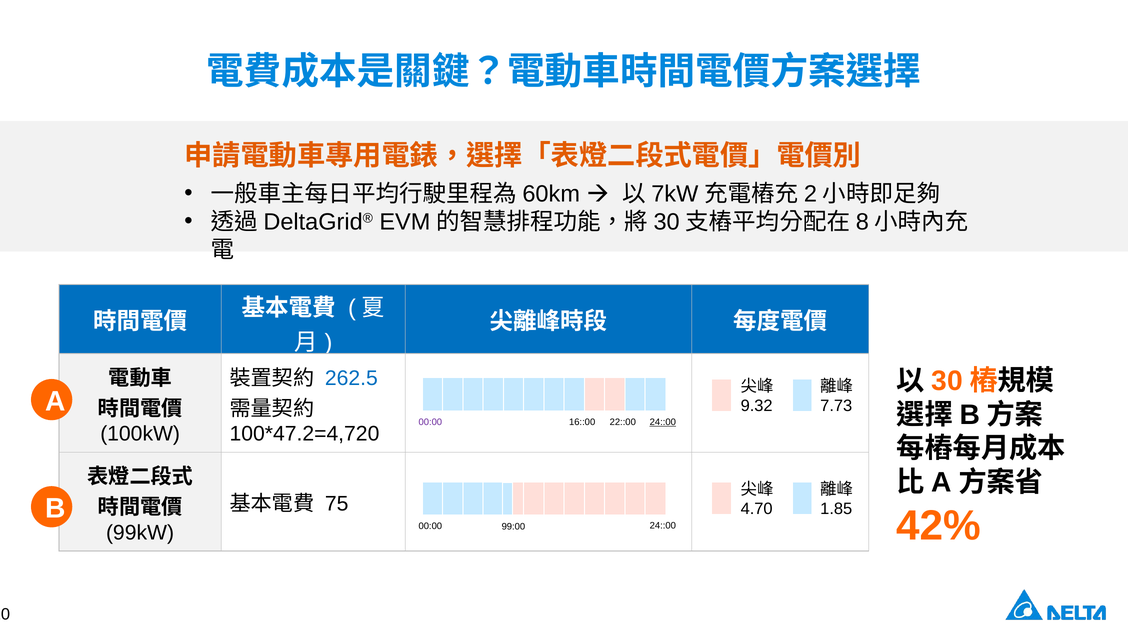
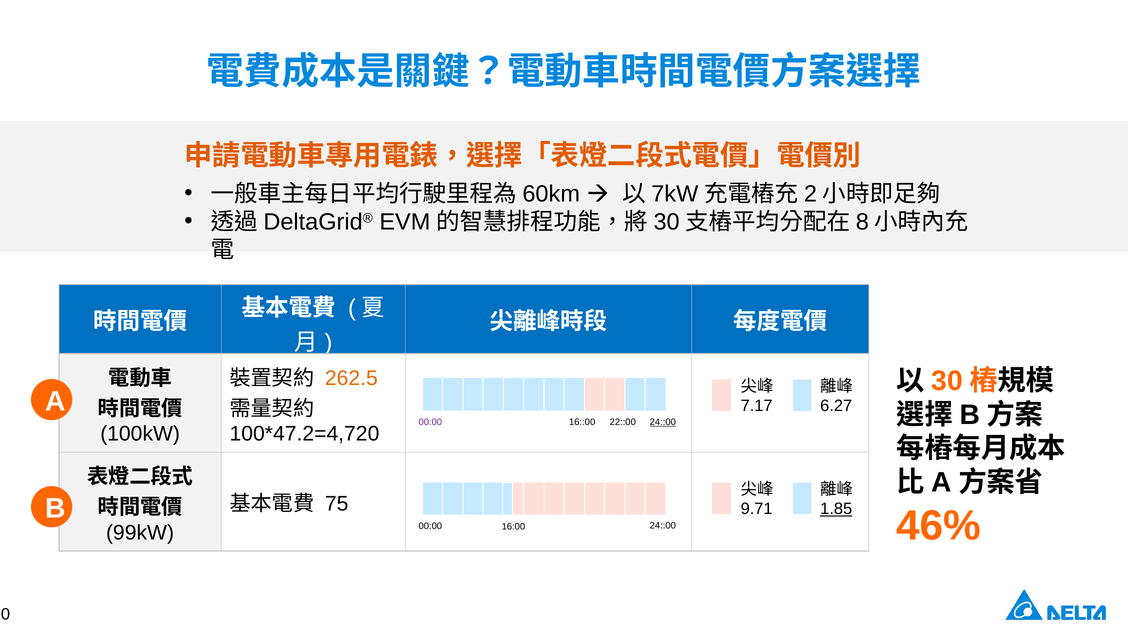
262.5 colour: blue -> orange (351, 378)
9.32: 9.32 -> 7.17 (757, 406)
7.73: 7.73 -> 6.27 (836, 406)
4.70: 4.70 -> 9.71 (757, 509)
1.85 underline: none -> present (836, 509)
42%: 42% -> 46% (939, 526)
99:00: 99:00 -> 16:00 (513, 527)
